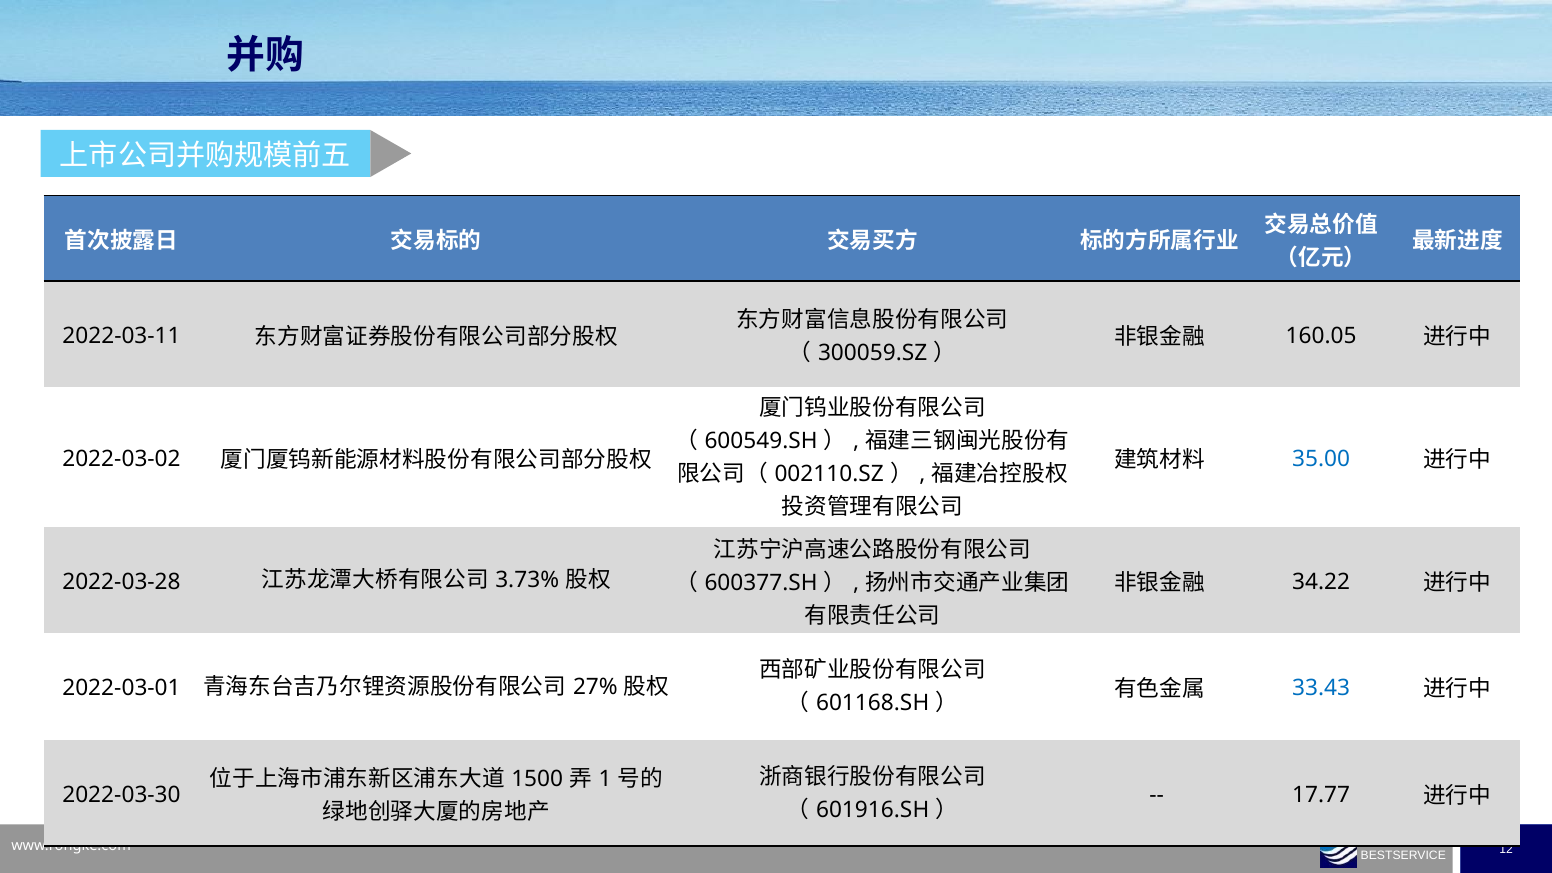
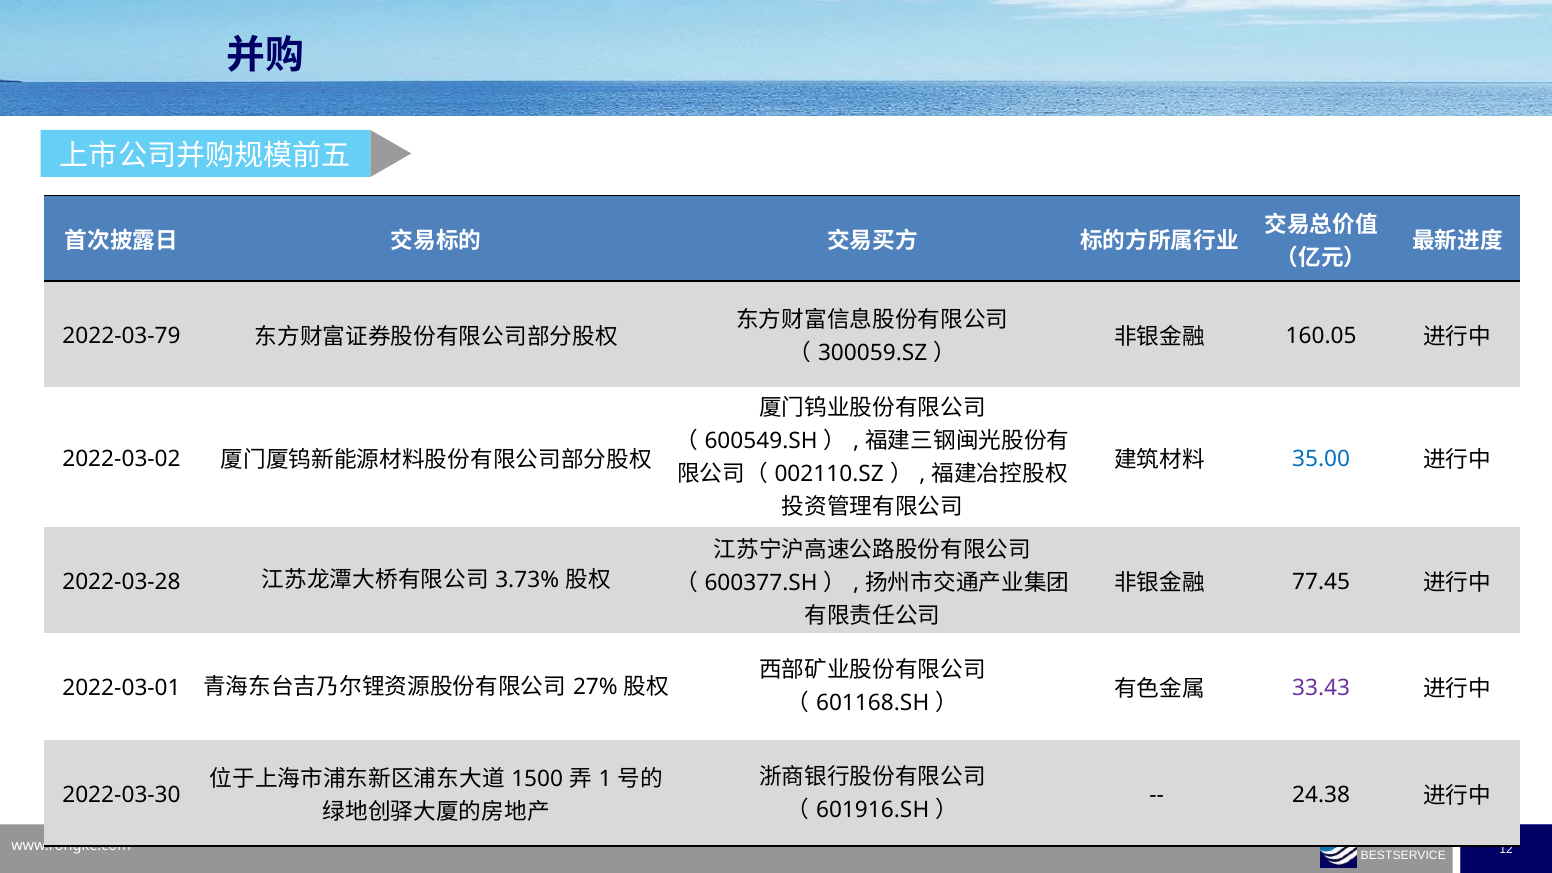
2022-03-11: 2022-03-11 -> 2022-03-79 (122, 336)
34.22: 34.22 -> 77.45 (1321, 582)
33.43 colour: blue -> purple (1321, 688)
17.77: 17.77 -> 24.38 (1321, 795)
